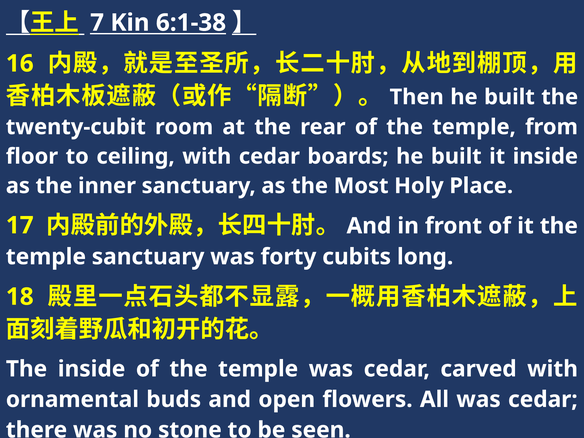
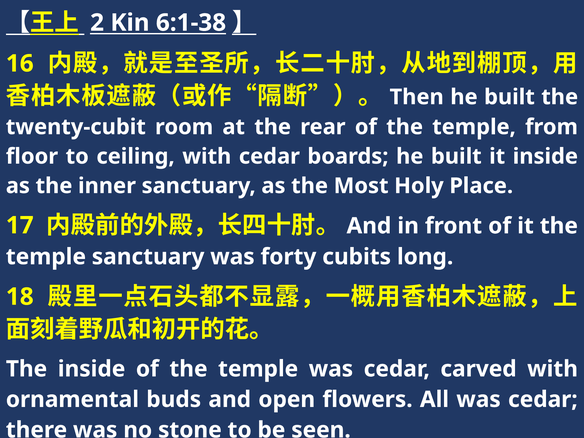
7: 7 -> 2 (97, 23)
